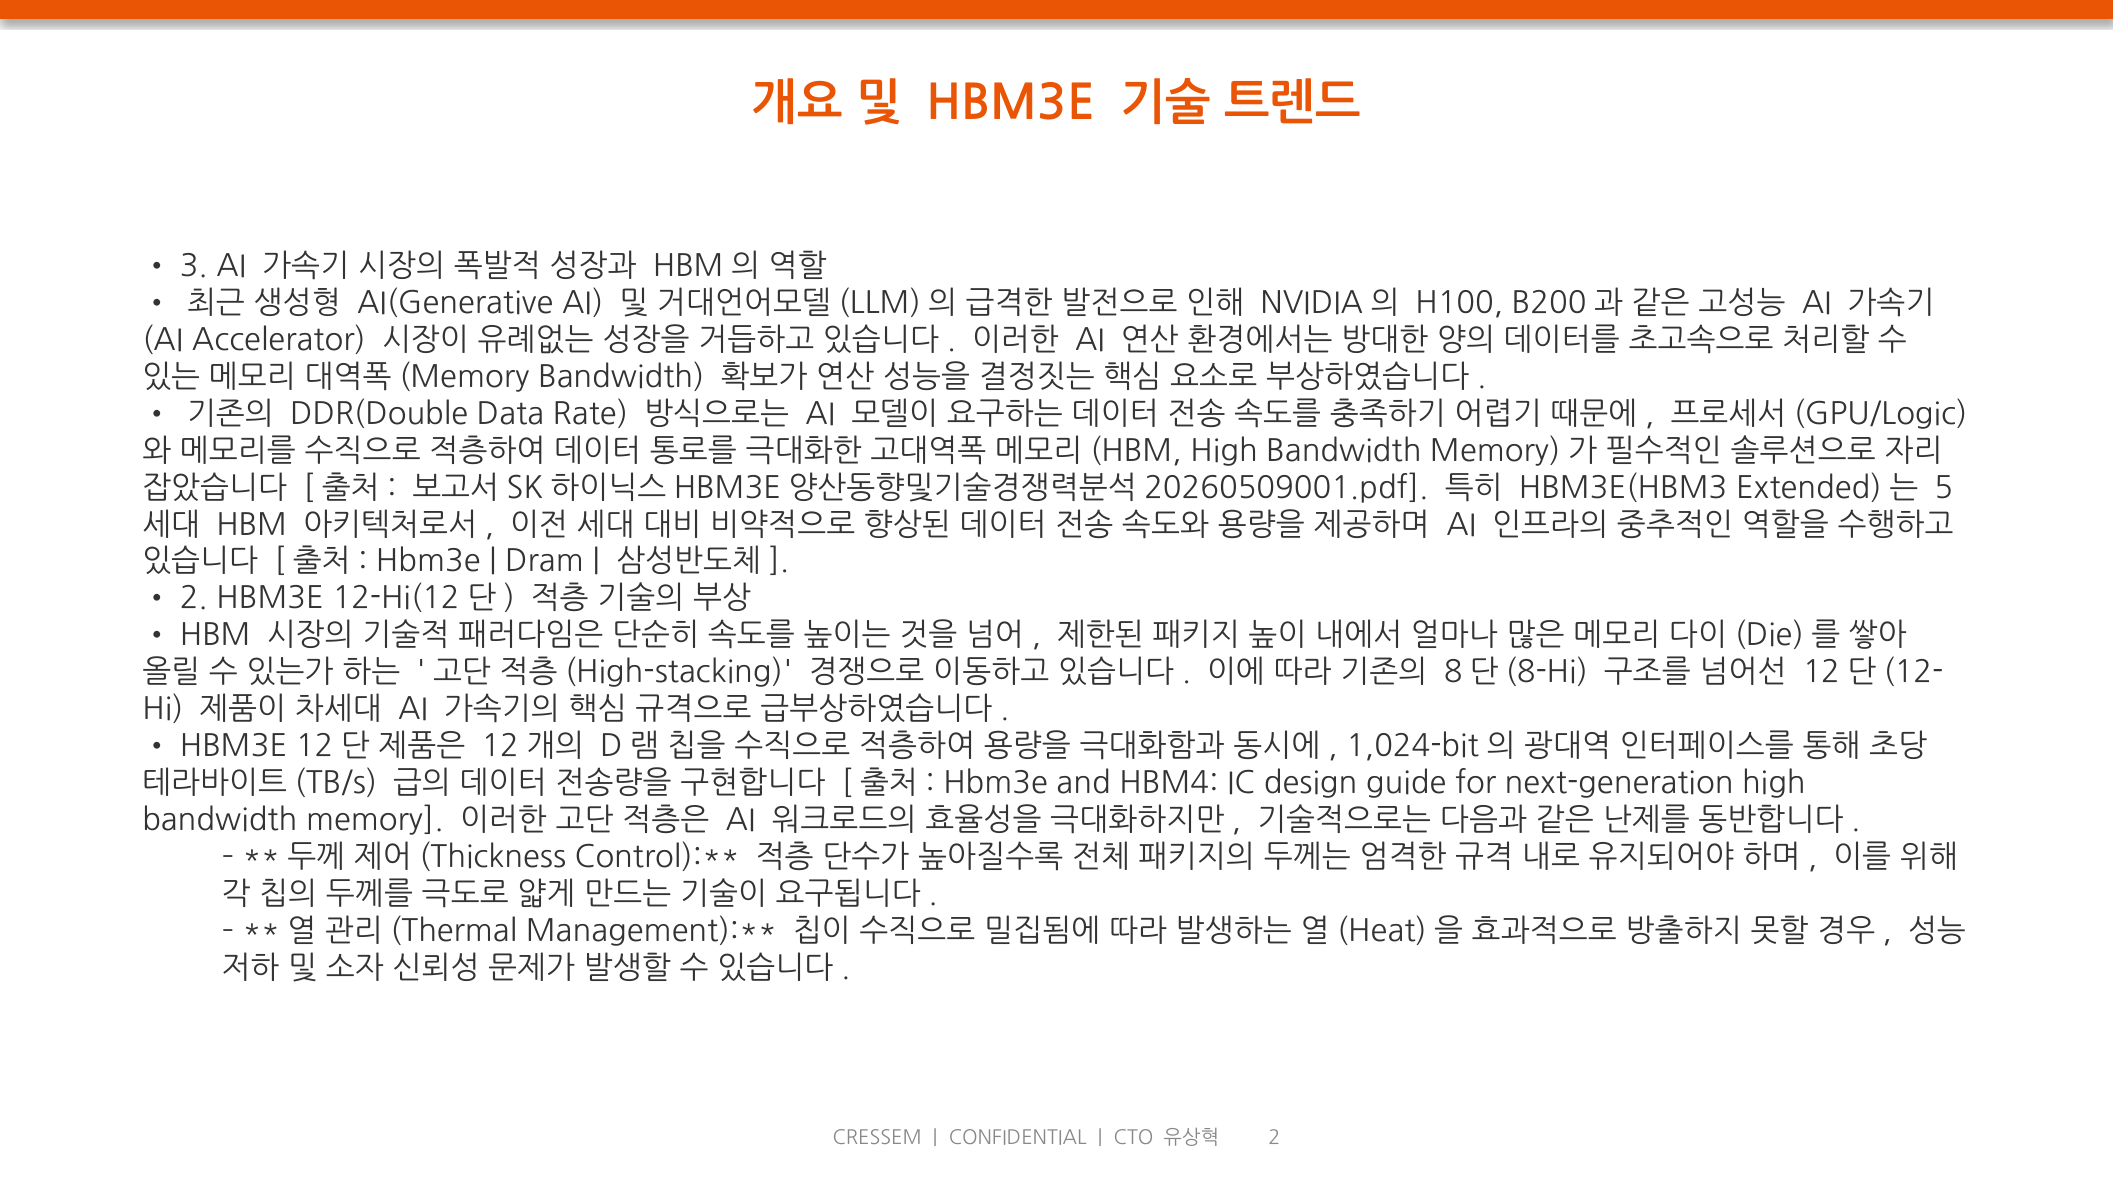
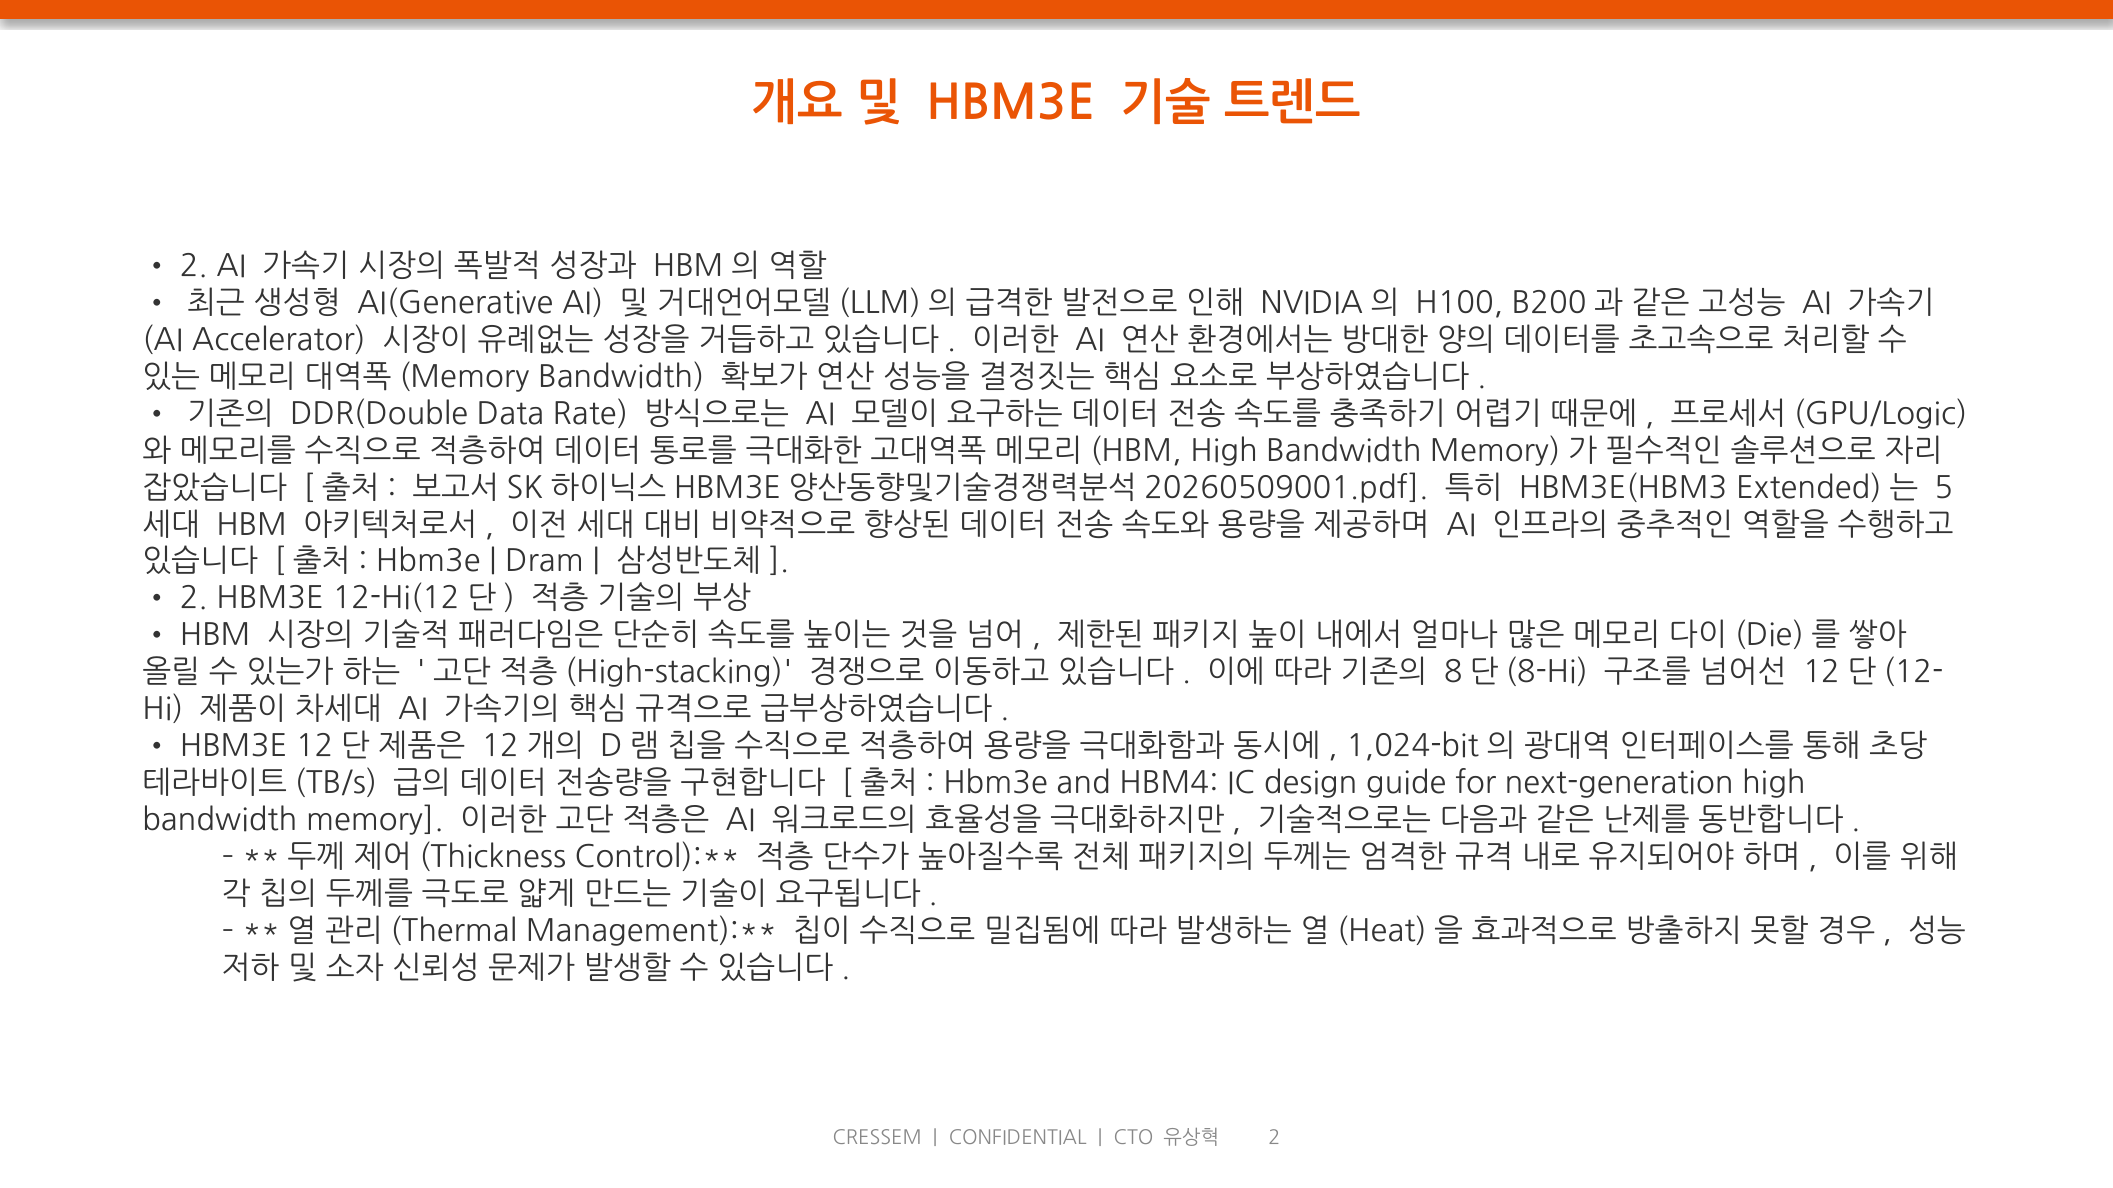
3: 3 -> 2 (194, 266)
